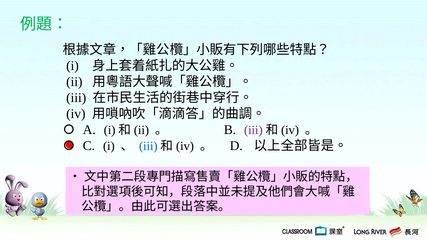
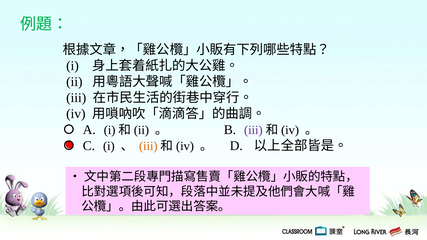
iii colour: blue -> orange (148, 146)
